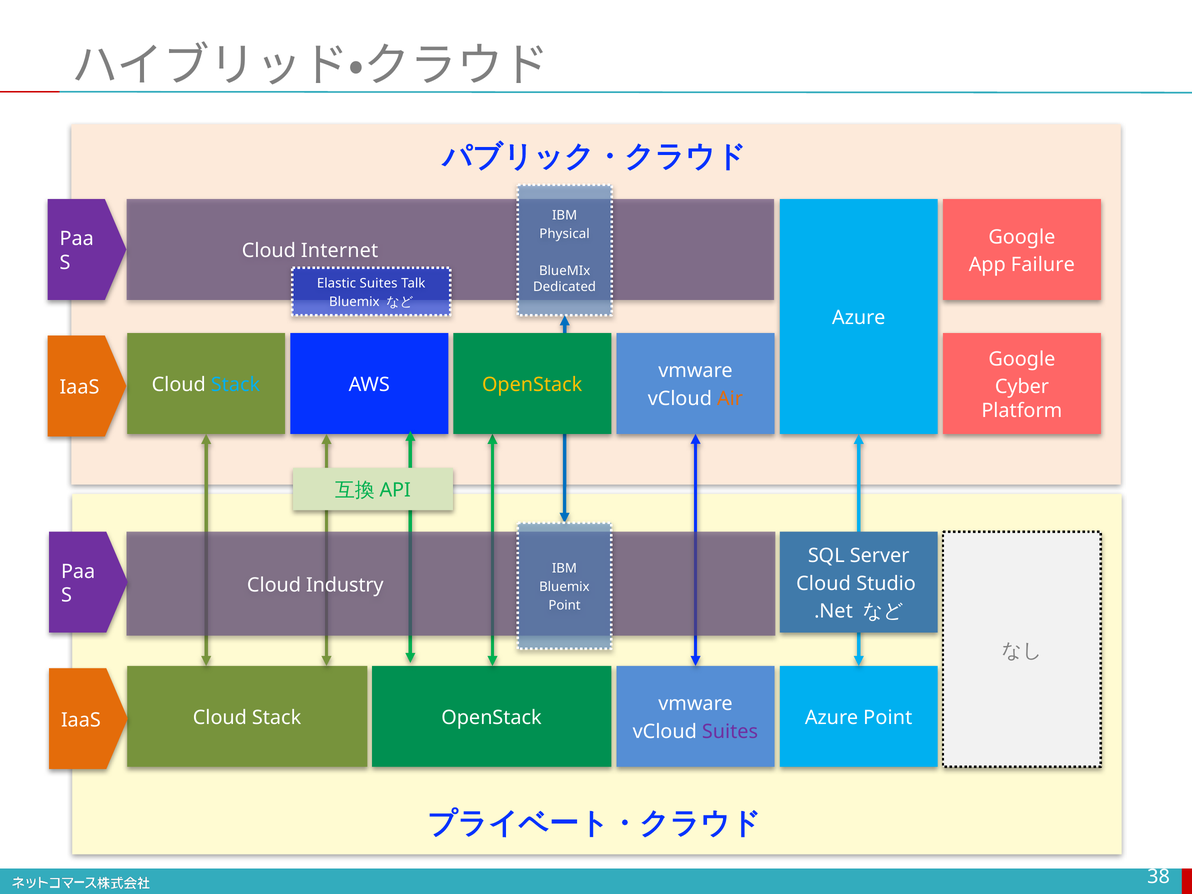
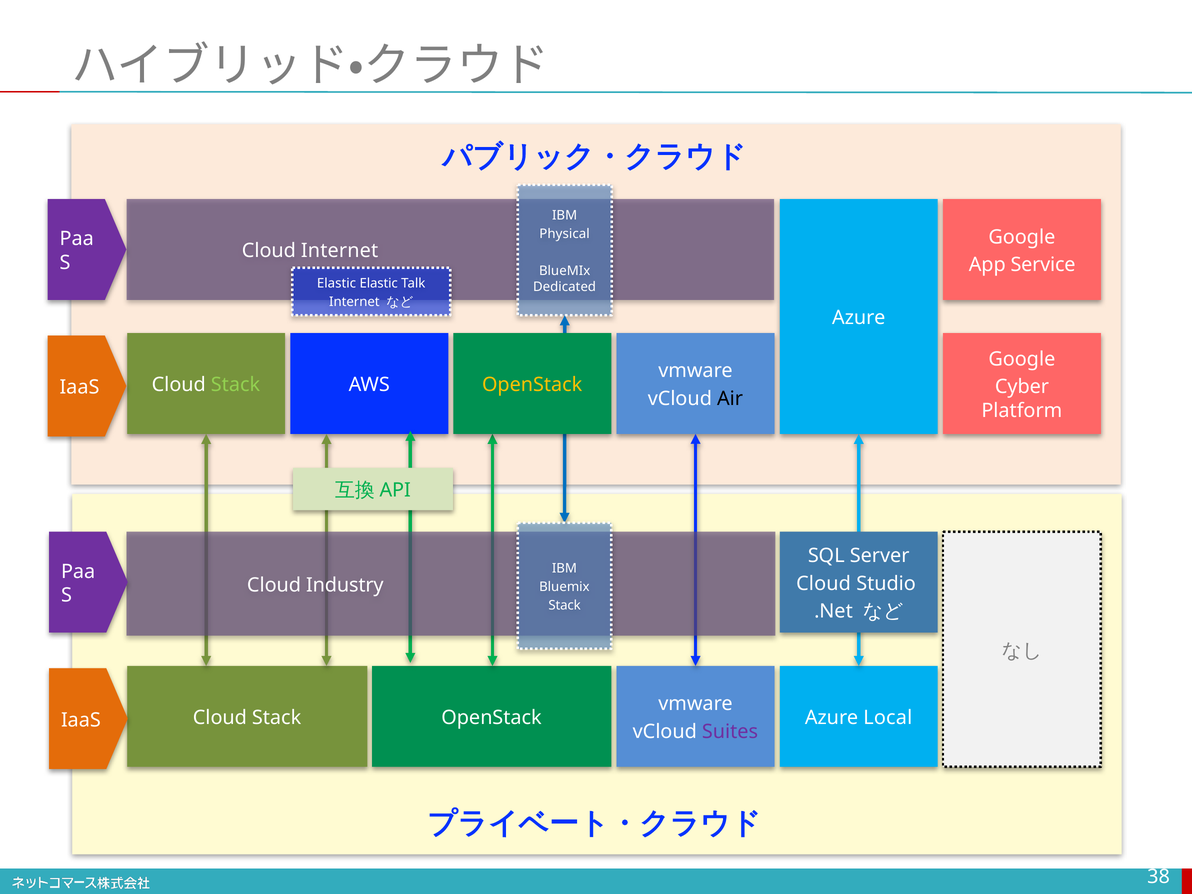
Failure: Failure -> Service (1043, 265)
Elastic Suites: Suites -> Elastic (379, 283)
Bluemix: Bluemix -> Internet (354, 302)
Stack colour: light blue -> light green (235, 385)
Air colour: orange -> black (730, 399)
Point: Point -> Stack (565, 605)
Azure Point: Point -> Local (888, 718)
